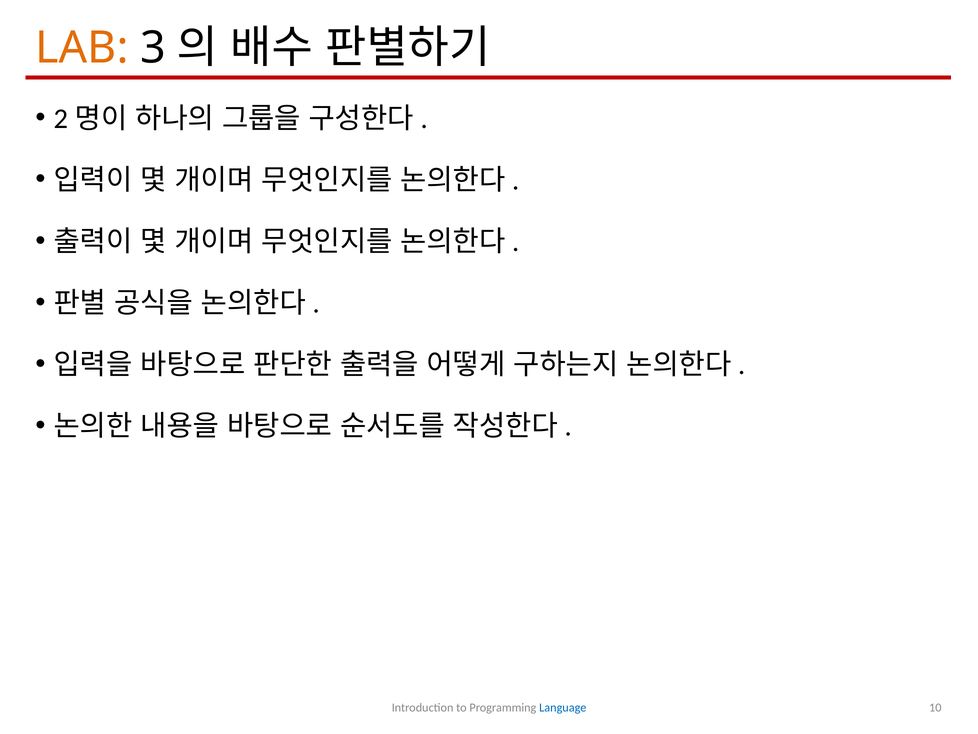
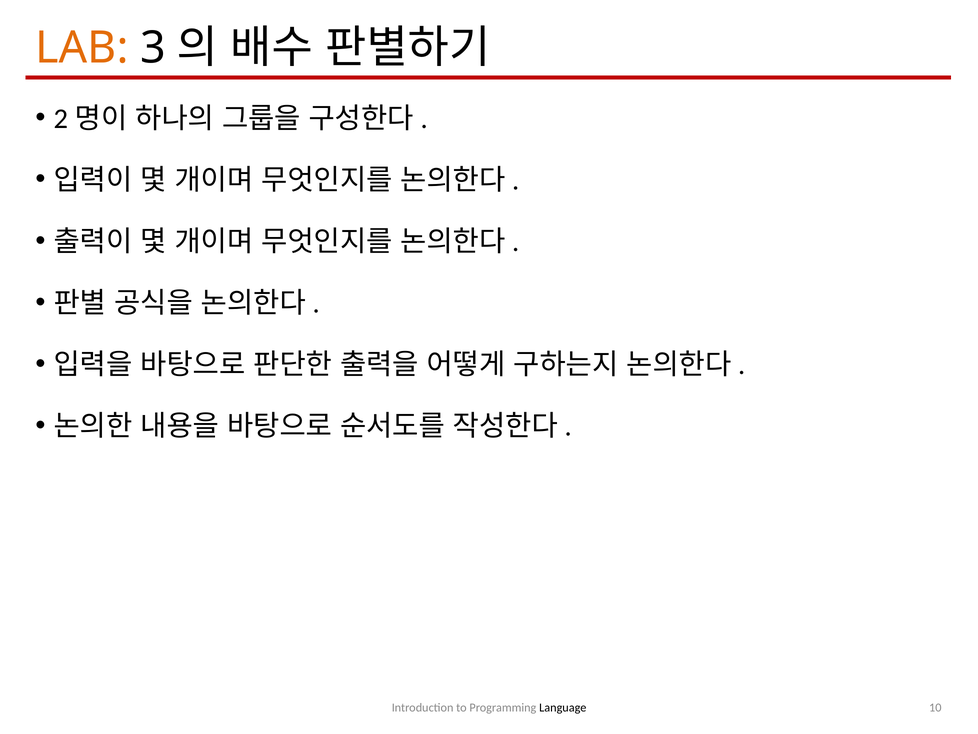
Language colour: blue -> black (563, 707)
